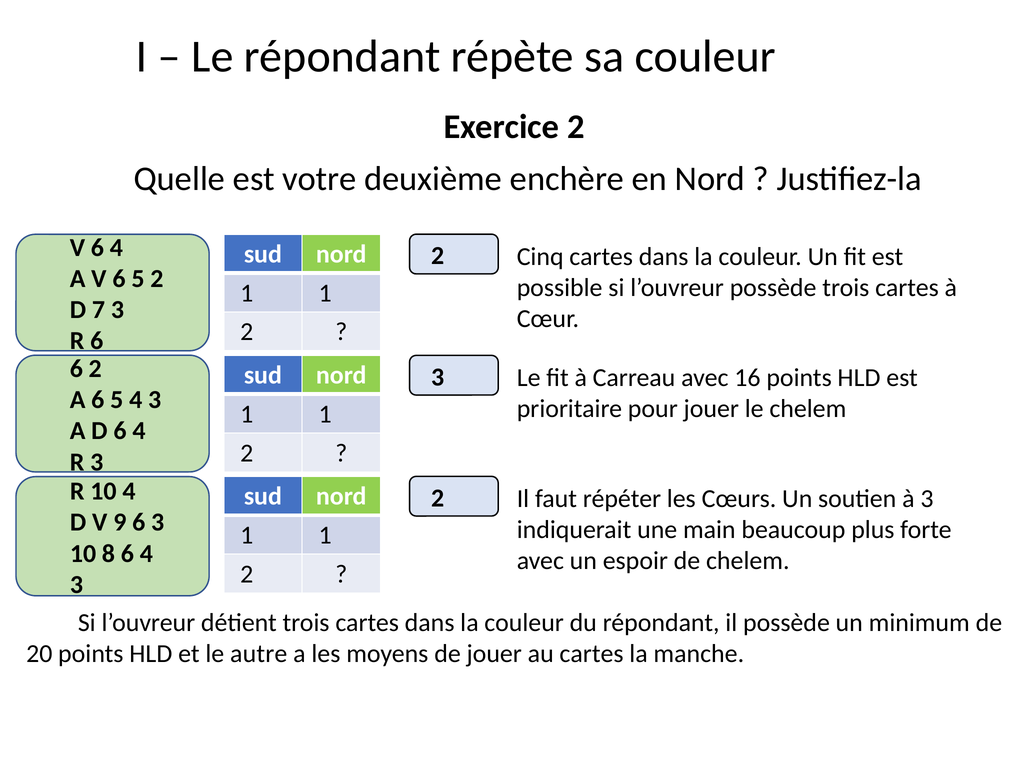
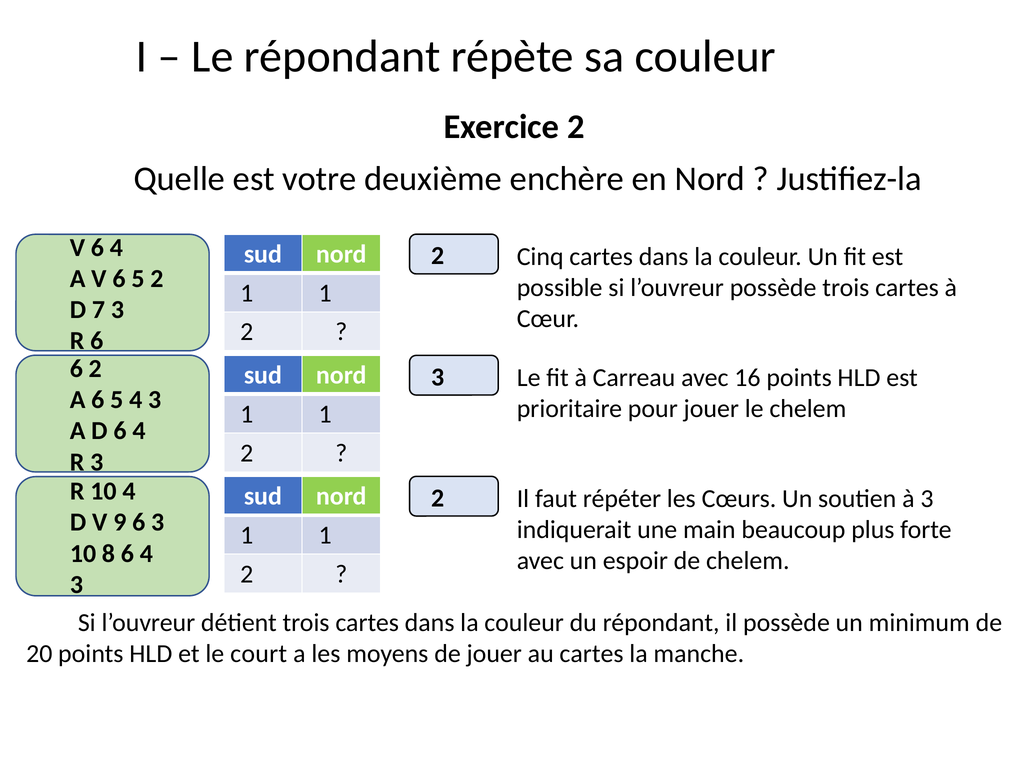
autre: autre -> court (259, 654)
